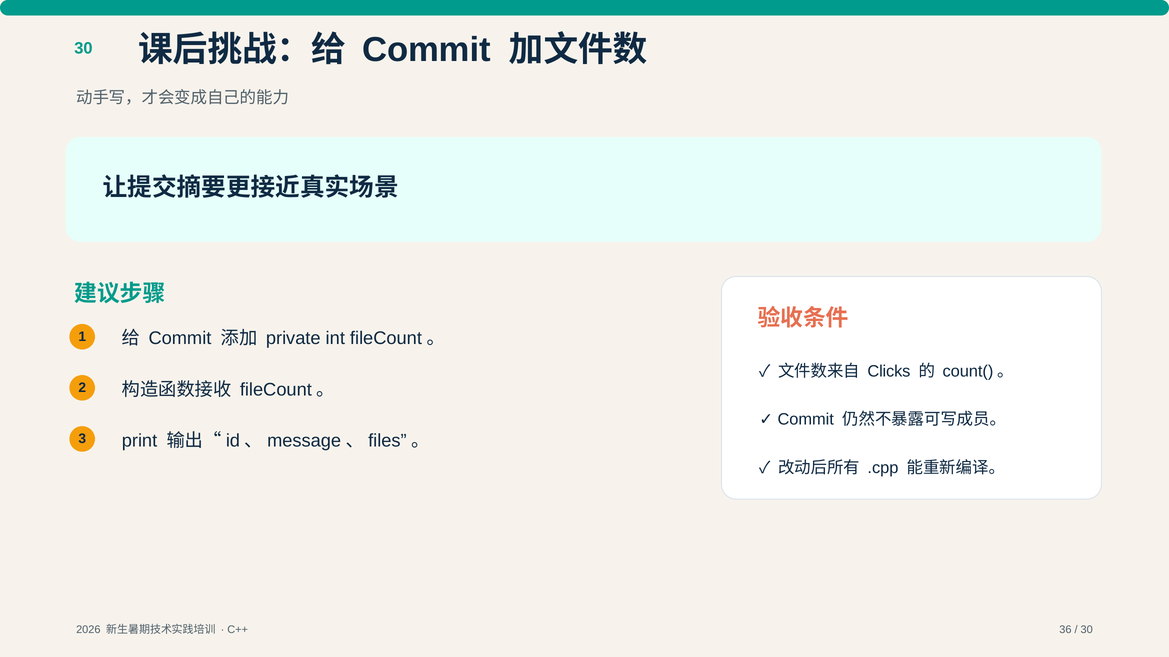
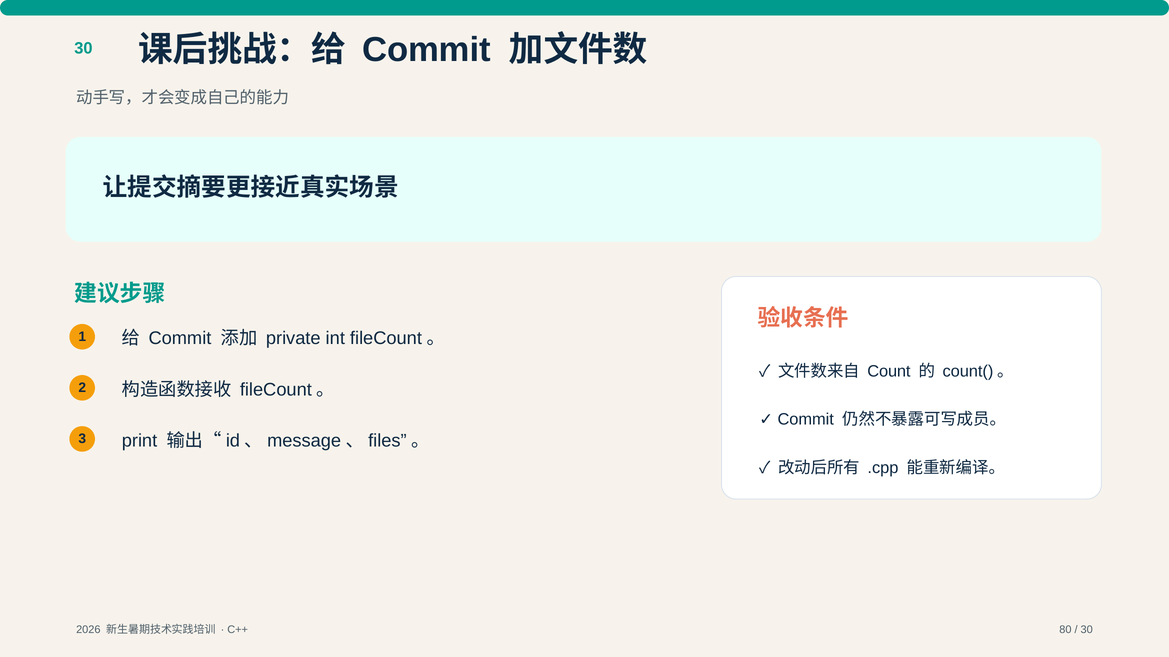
Clicks: Clicks -> Count (889, 372)
36: 36 -> 80 (1065, 630)
